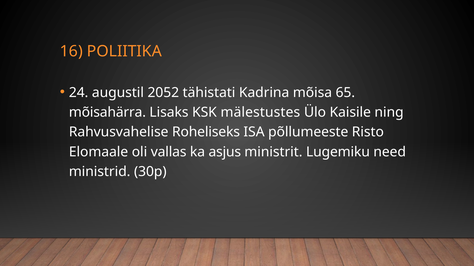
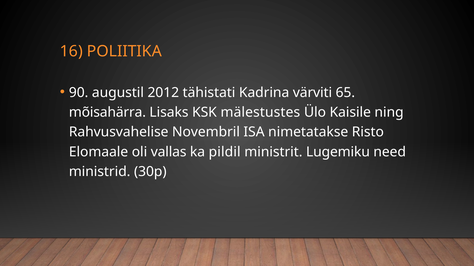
24: 24 -> 90 (79, 93)
2052: 2052 -> 2012 (163, 93)
mõisa: mõisa -> värviti (312, 93)
Roheliseks: Roheliseks -> Novembril (206, 132)
põllumeeste: põllumeeste -> nimetatakse (308, 132)
asjus: asjus -> pildil (225, 152)
